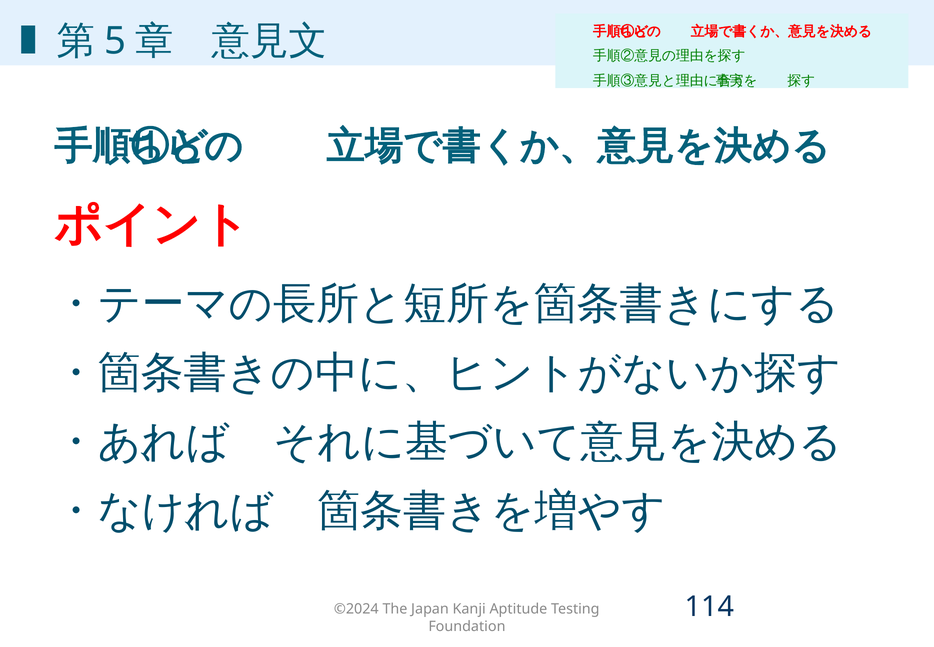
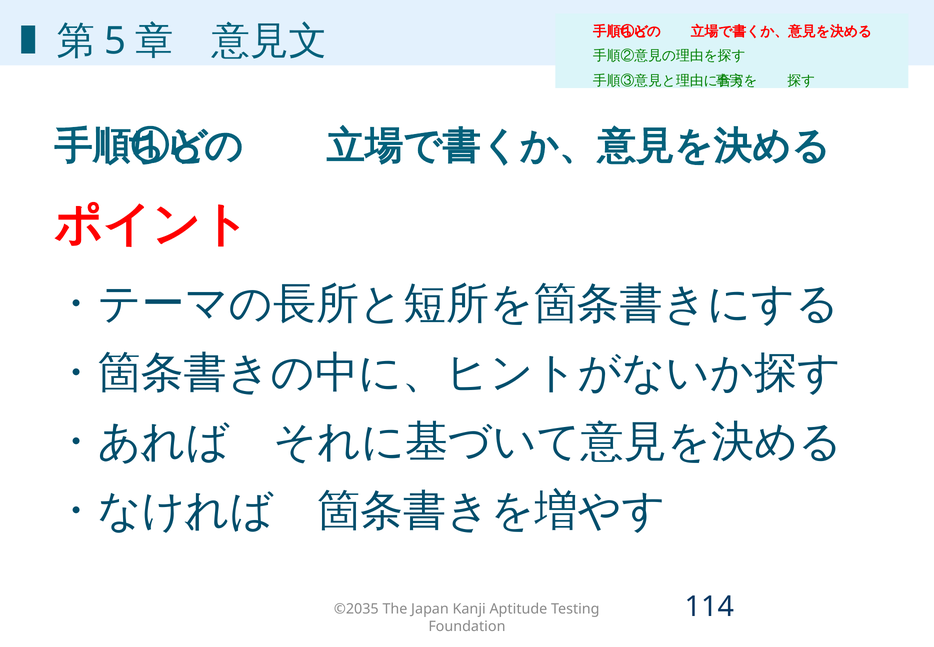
©2024: ©2024 -> ©2035 (356, 609)
